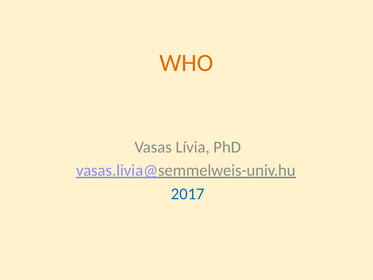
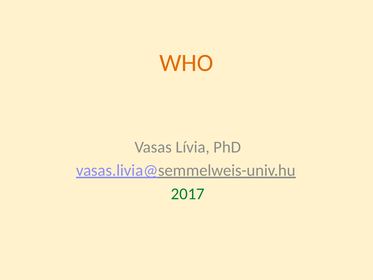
2017 colour: blue -> green (188, 194)
